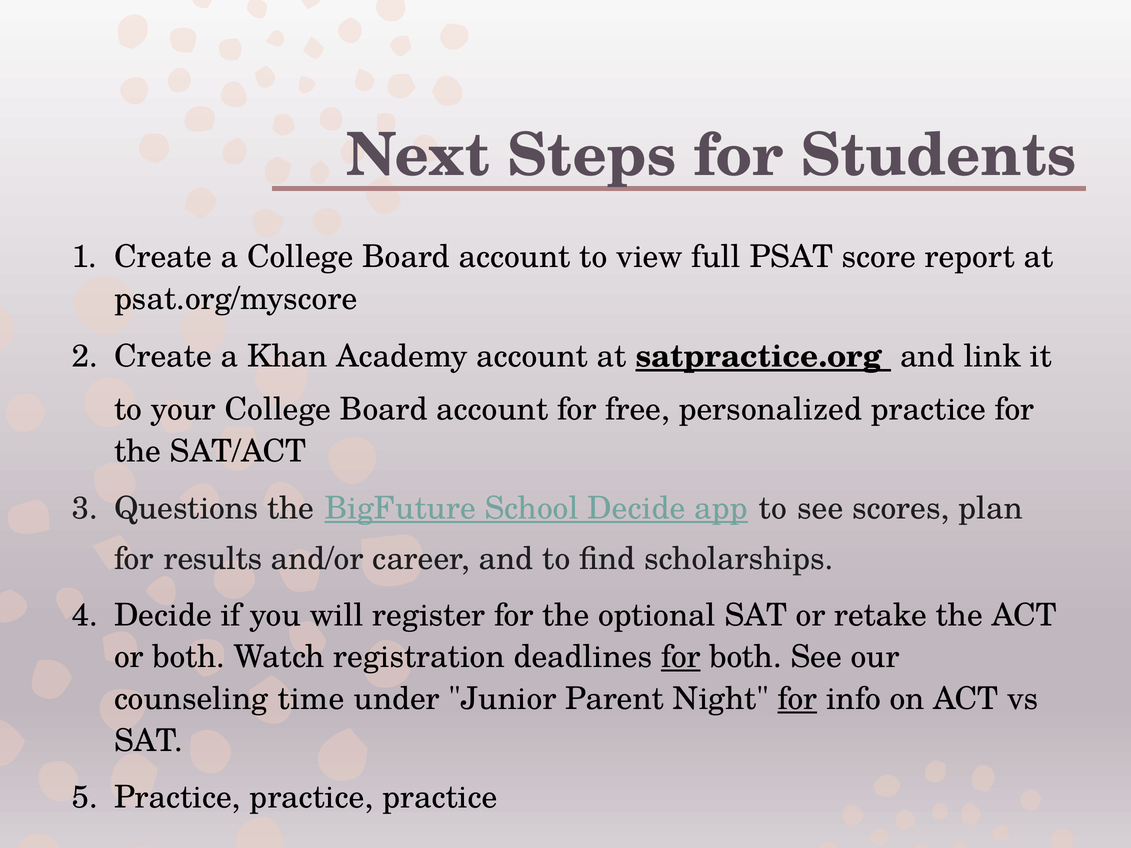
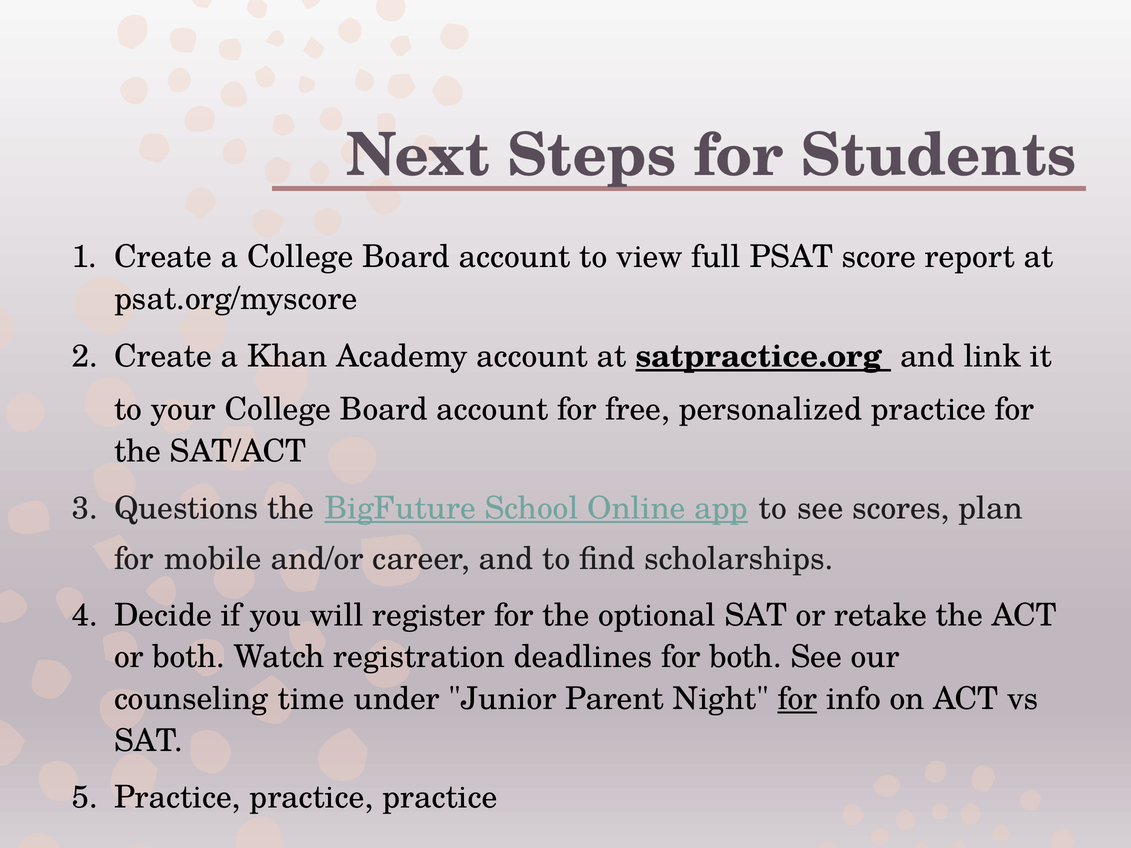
School Decide: Decide -> Online (636, 509)
results: results -> mobile (213, 559)
for underline: present -> none (681, 657)
